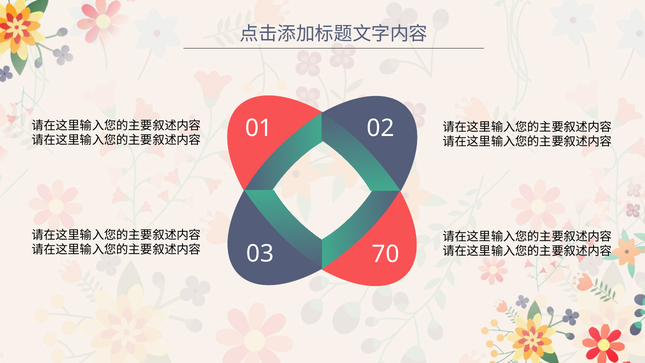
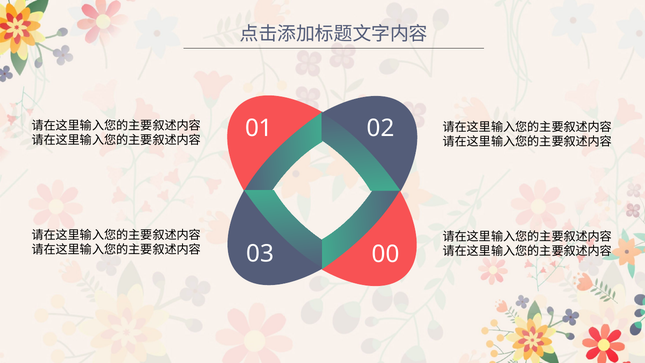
70: 70 -> 00 (386, 254)
